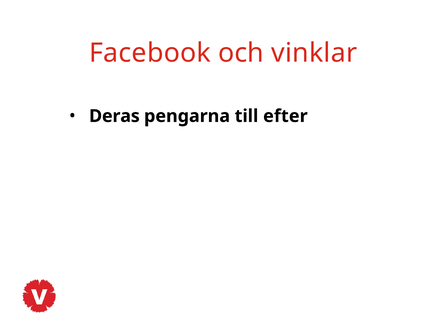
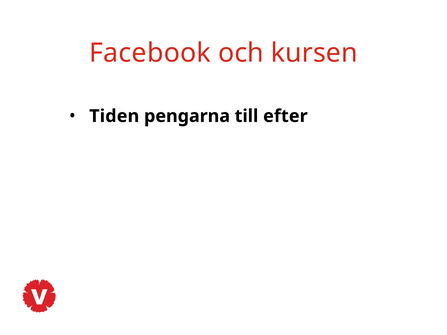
vinklar: vinklar -> kursen (314, 53)
Deras: Deras -> Tiden (114, 116)
